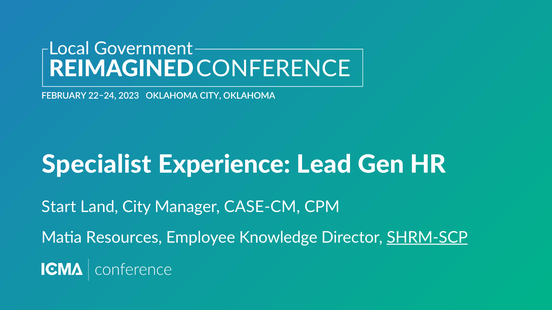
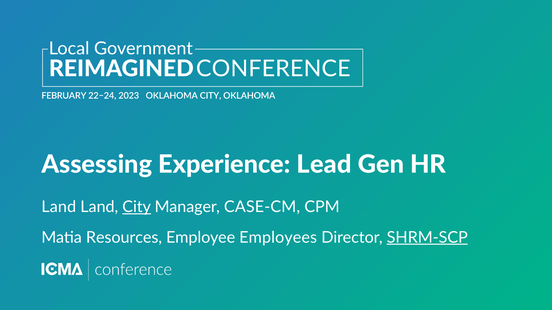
Specialist: Specialist -> Assessing (97, 165)
Start: Start -> Land (59, 207)
City underline: none -> present (137, 207)
Knowledge: Knowledge -> Employees (278, 238)
